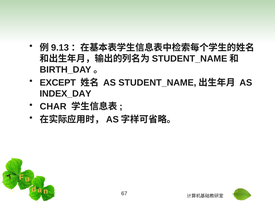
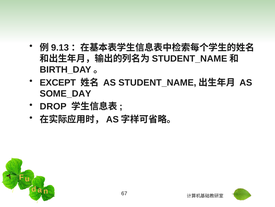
INDEX_DAY: INDEX_DAY -> SOME_DAY (65, 93)
CHAR: CHAR -> DROP (53, 106)
